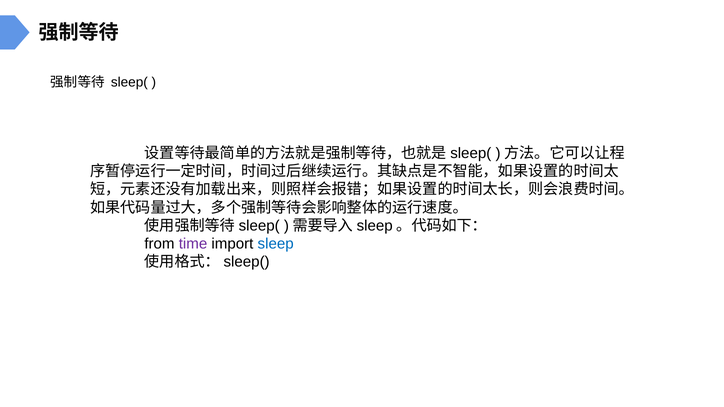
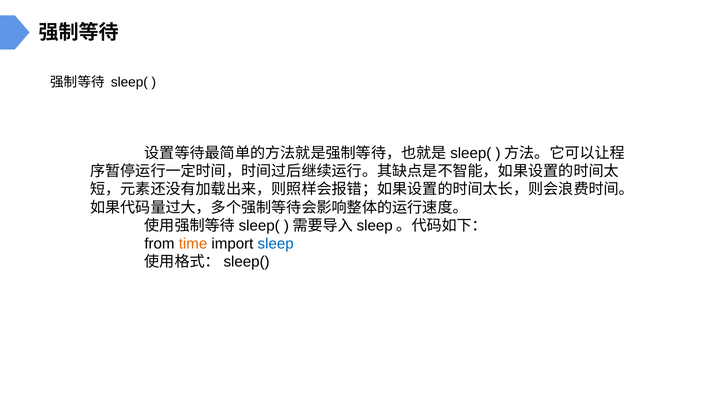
time colour: purple -> orange (193, 244)
